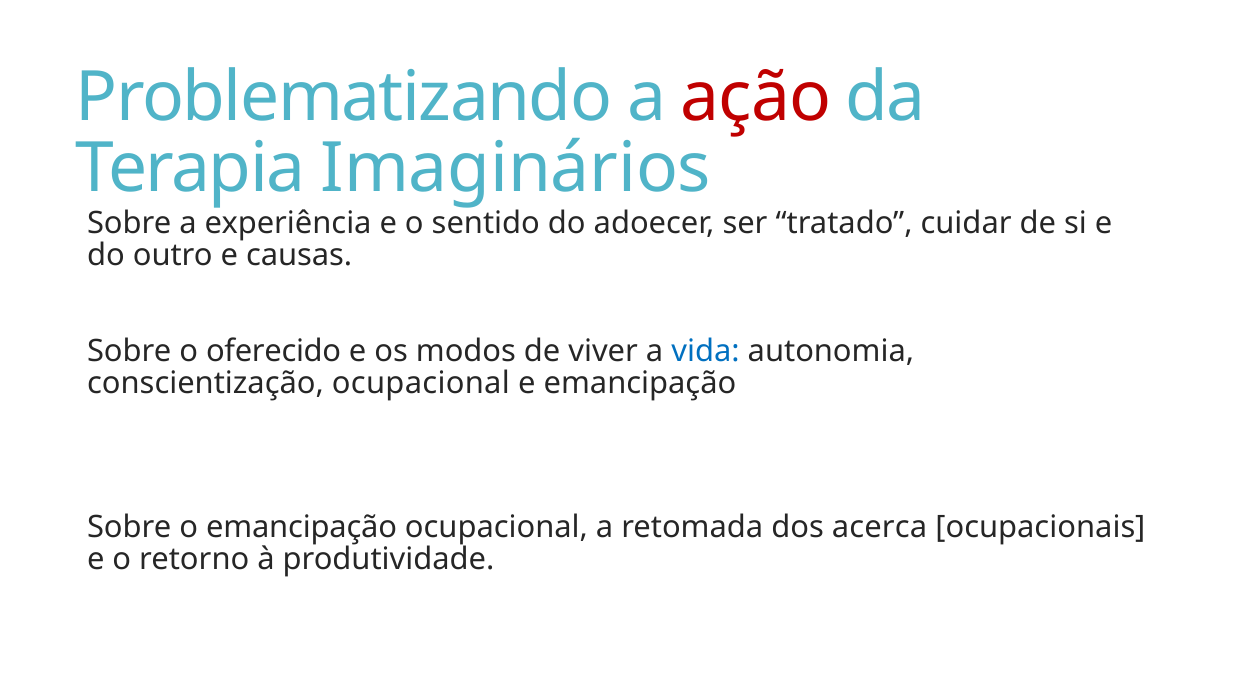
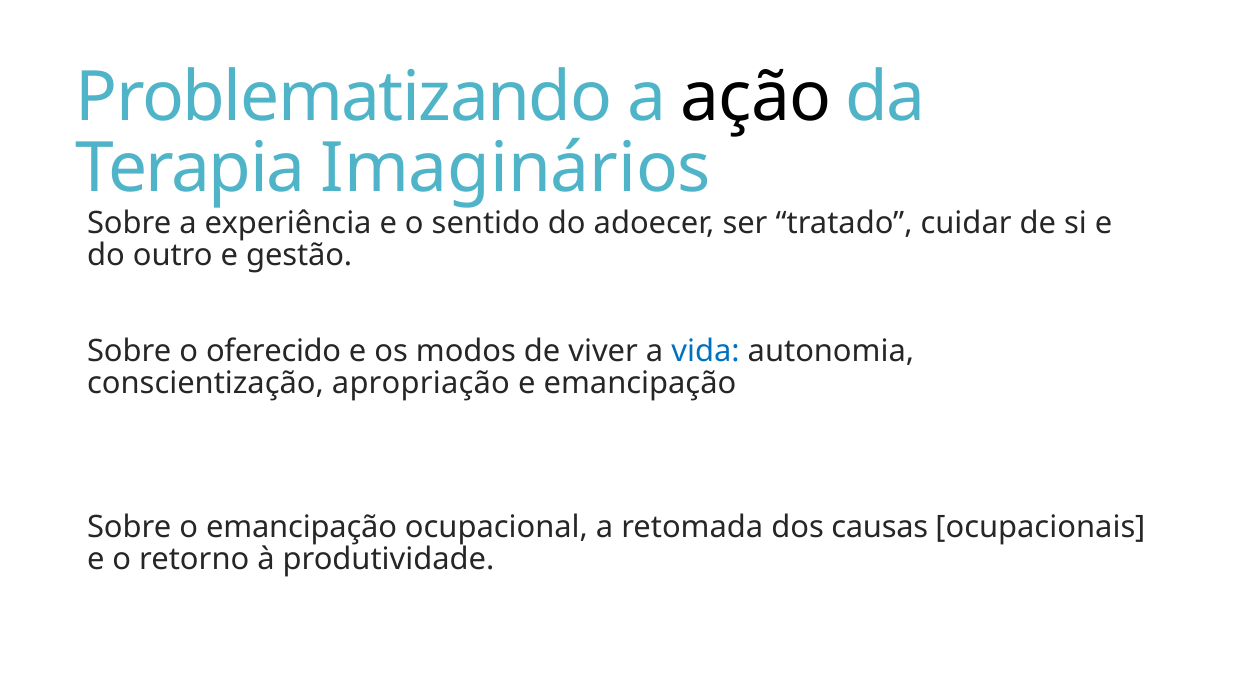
ação colour: red -> black (756, 98)
causas: causas -> gestão (299, 255)
conscientização ocupacional: ocupacional -> apropriação (421, 383)
acerca: acerca -> causas (880, 528)
